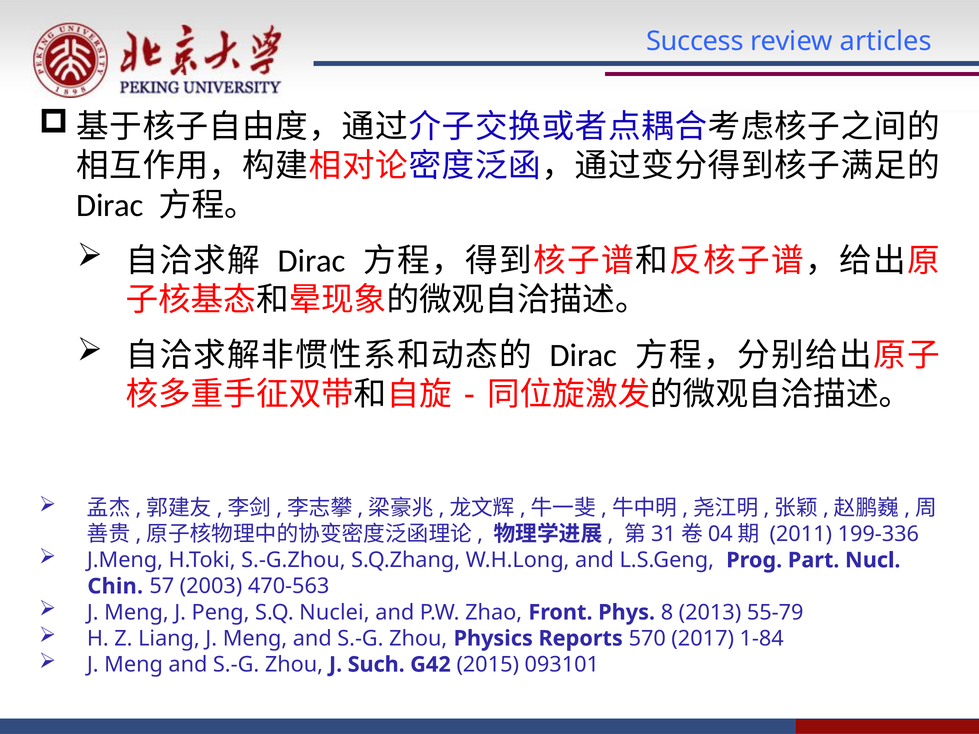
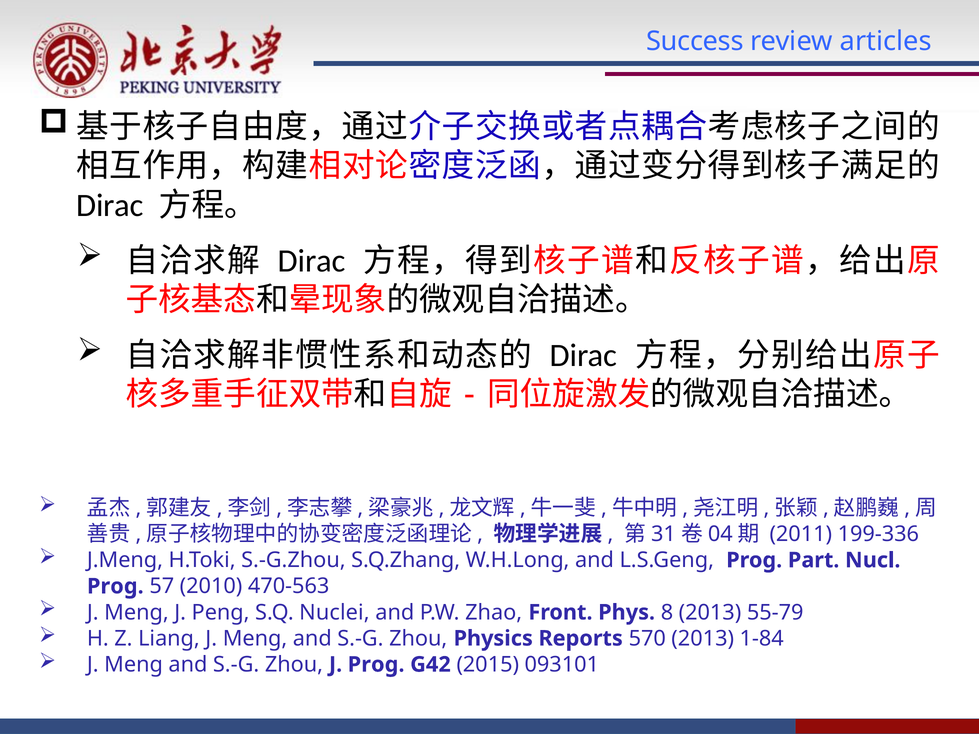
Chin: Chin -> Prog (115, 586)
2003: 2003 -> 2010 (211, 586)
570 2017: 2017 -> 2013 (703, 639)
J Such: Such -> Prog (376, 665)
